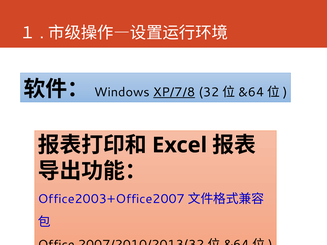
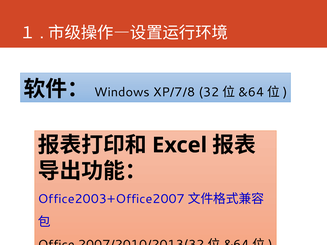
XP/7/8 underline: present -> none (174, 92)
